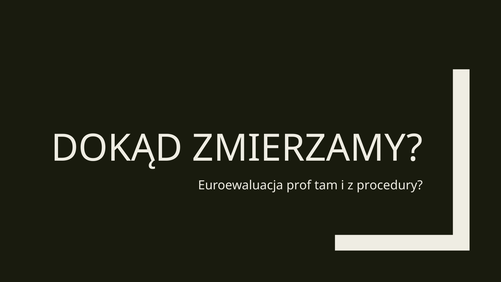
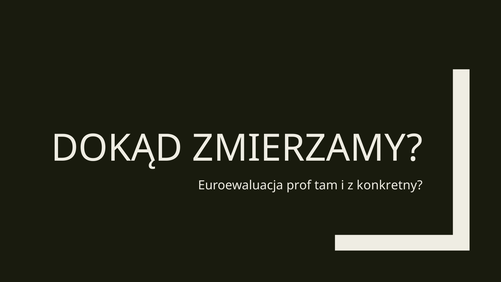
procedury: procedury -> konkretny (390, 185)
